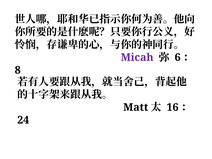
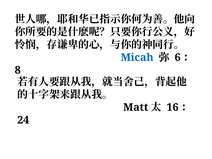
Micah colour: purple -> blue (137, 57)
